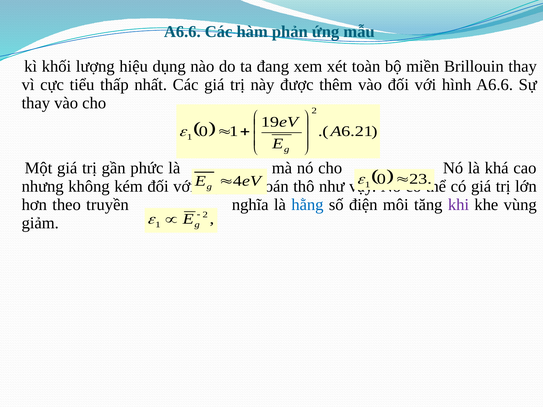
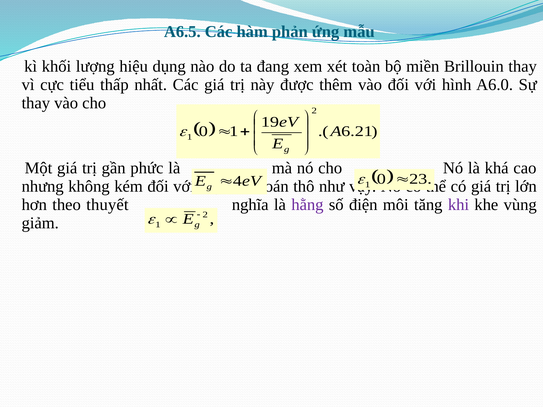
A6.6: A6.6 -> A6.5 (182, 32)
hình A6.6: A6.6 -> A6.0 (495, 85)
truyền: truyền -> thuyết (107, 205)
hằng colour: blue -> purple (307, 205)
